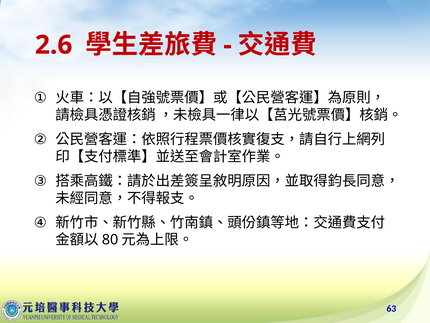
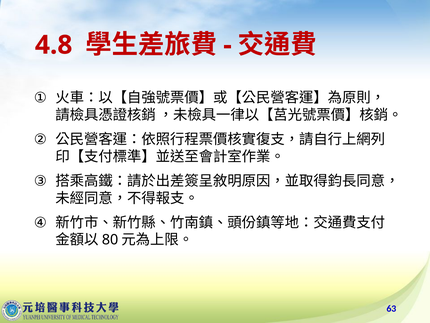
2.6: 2.6 -> 4.8 (54, 45)
